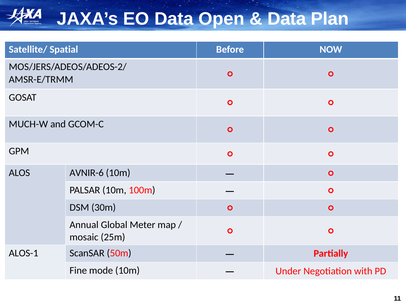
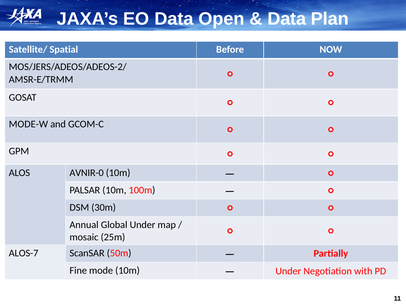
MUCH-W: MUCH-W -> MODE-W (28, 124)
AVNIR-6: AVNIR-6 -> AVNIR-0 (87, 173)
Global Meter: Meter -> Under (143, 225)
ALOS-1: ALOS-1 -> ALOS-7 (24, 254)
